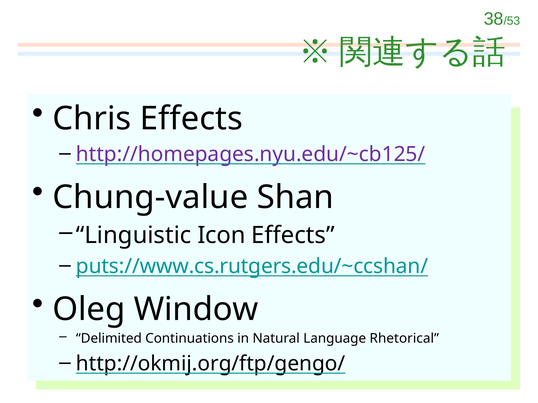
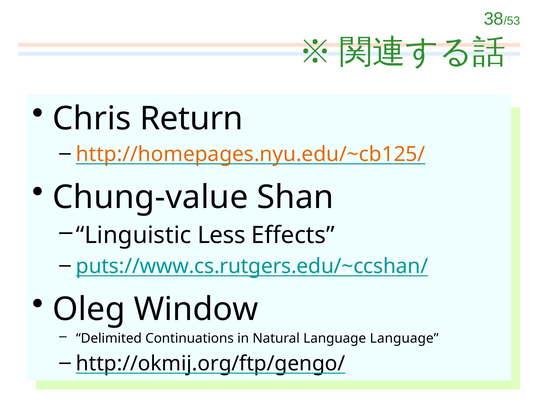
Chris Effects: Effects -> Return (192, 119)
http://homepages.nyu.edu/~cb125/ colour: purple -> orange (251, 154)
Icon: Icon -> Less (221, 236)
Language Rhetorical: Rhetorical -> Language (404, 339)
